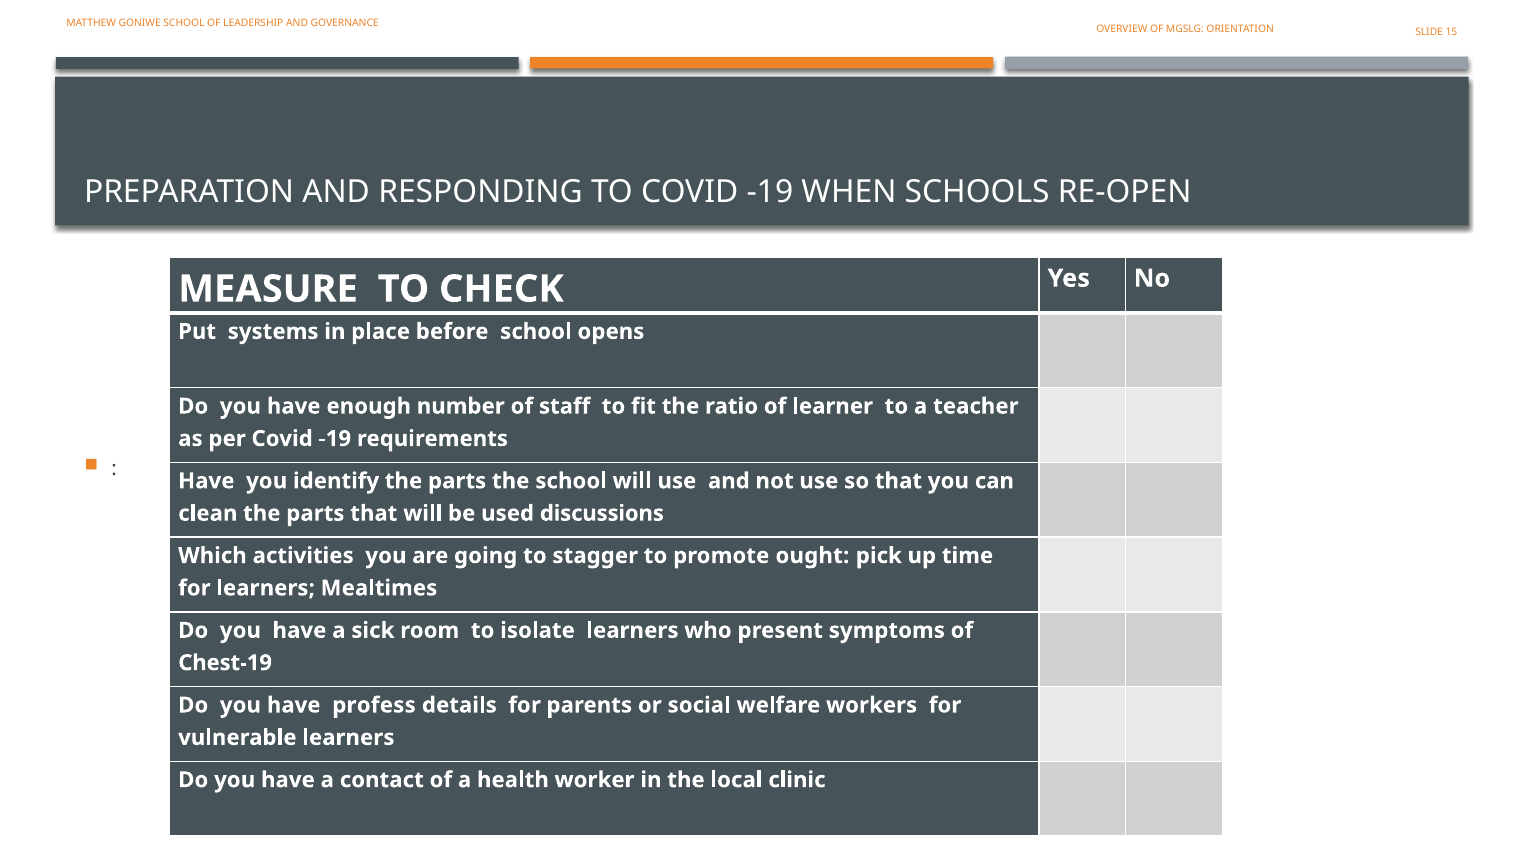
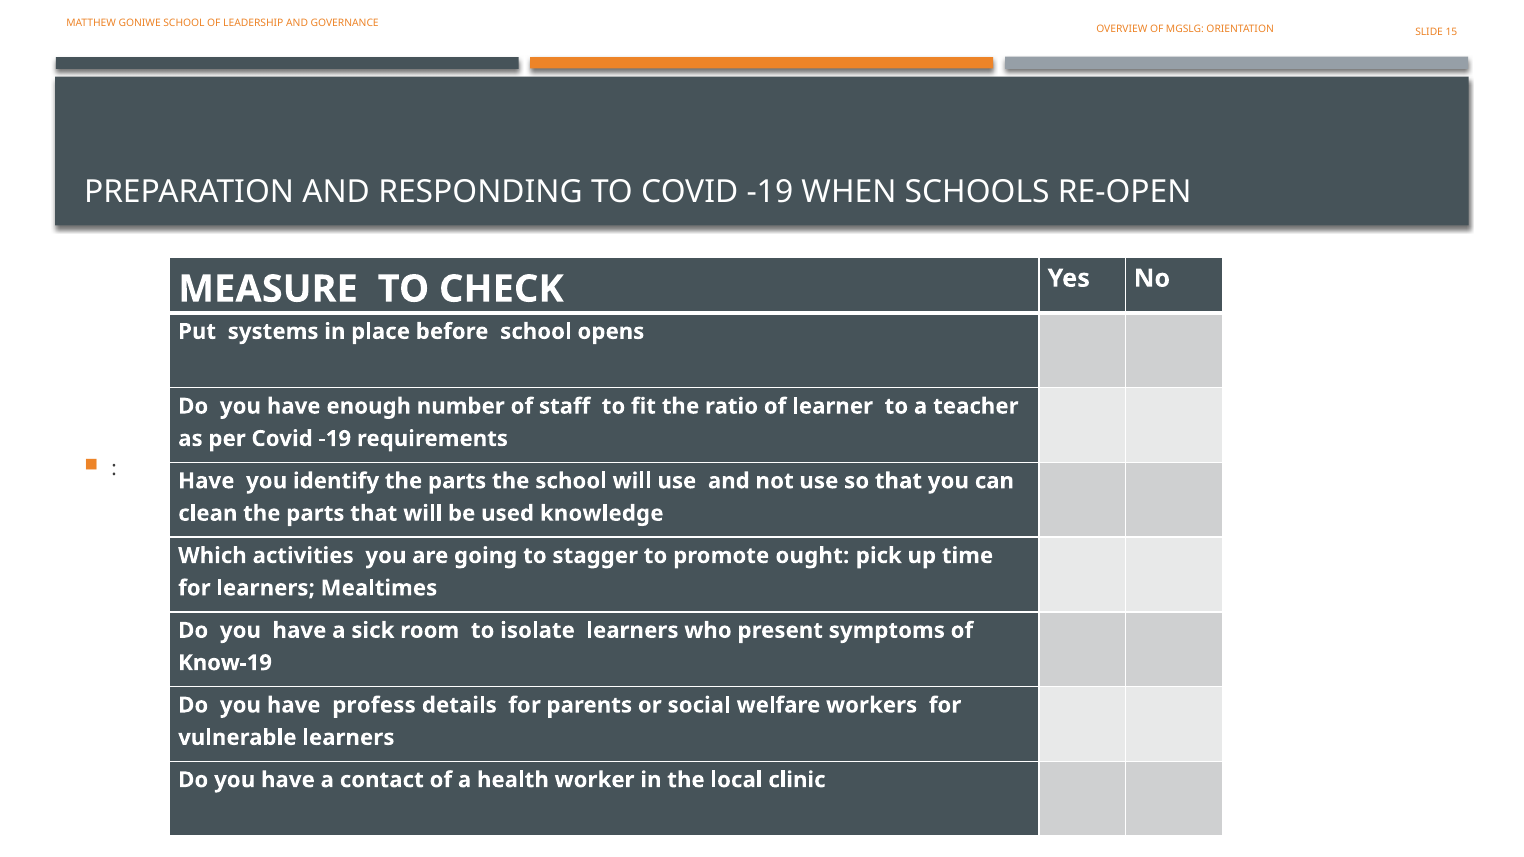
discussions: discussions -> knowledge (602, 514)
Chest-19: Chest-19 -> Know-19 (225, 663)
